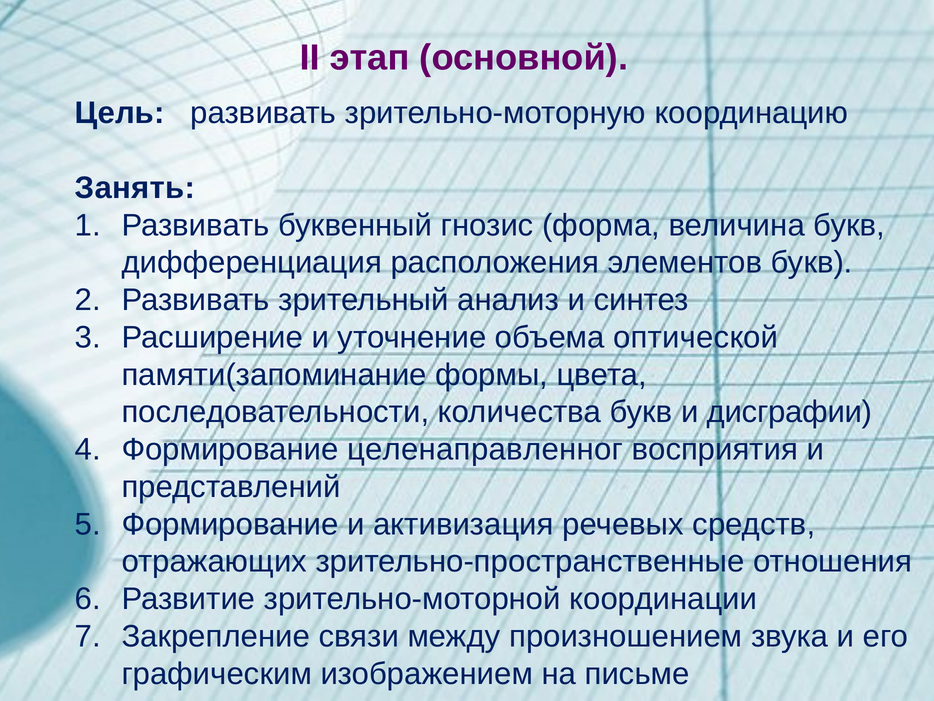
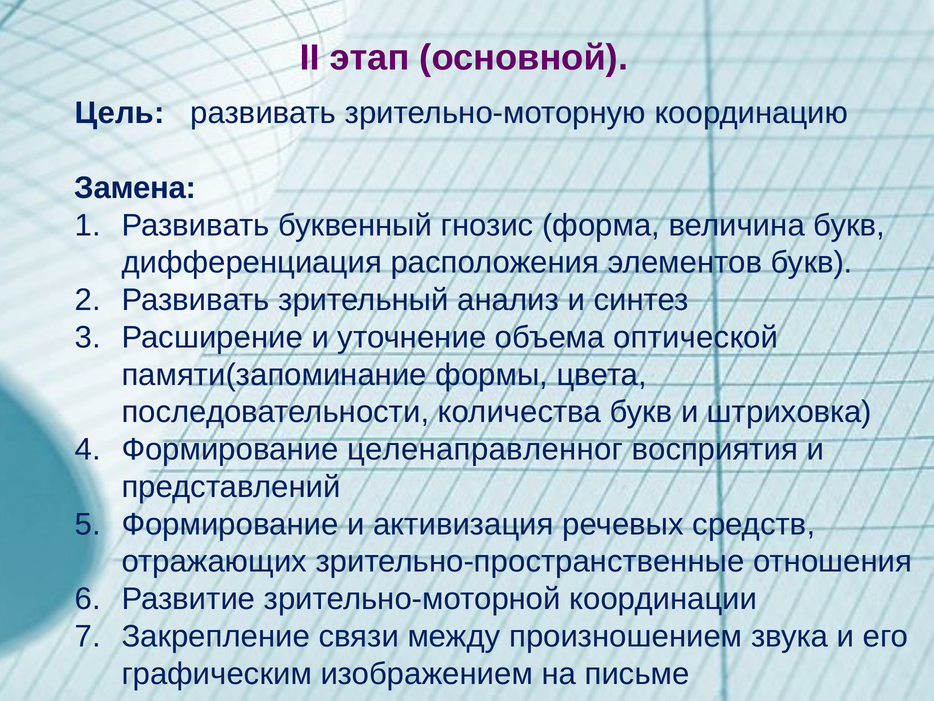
Занять: Занять -> Замена (135, 188)
дисграфии: дисграфии -> штриховка (789, 412)
